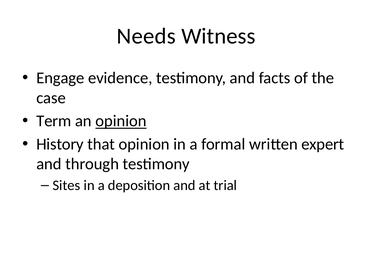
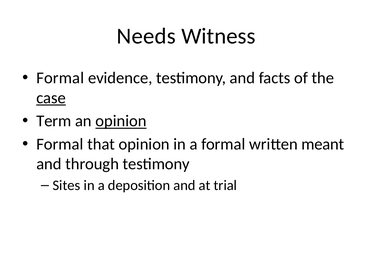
Engage: Engage -> Formal (60, 78)
case underline: none -> present (51, 98)
History: History -> Formal (60, 144)
expert: expert -> meant (323, 144)
